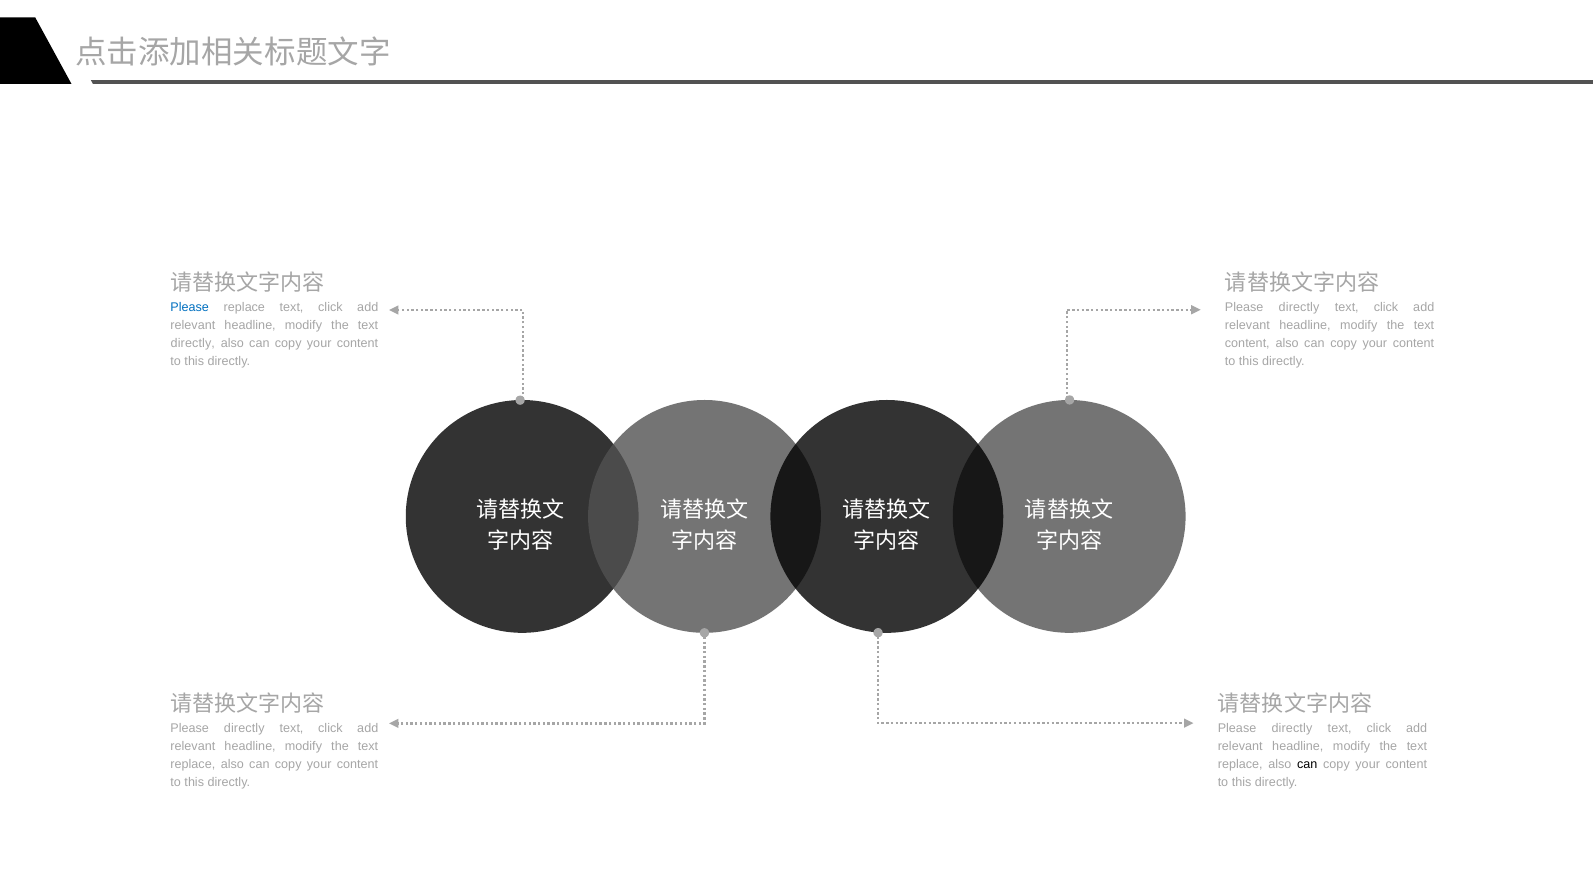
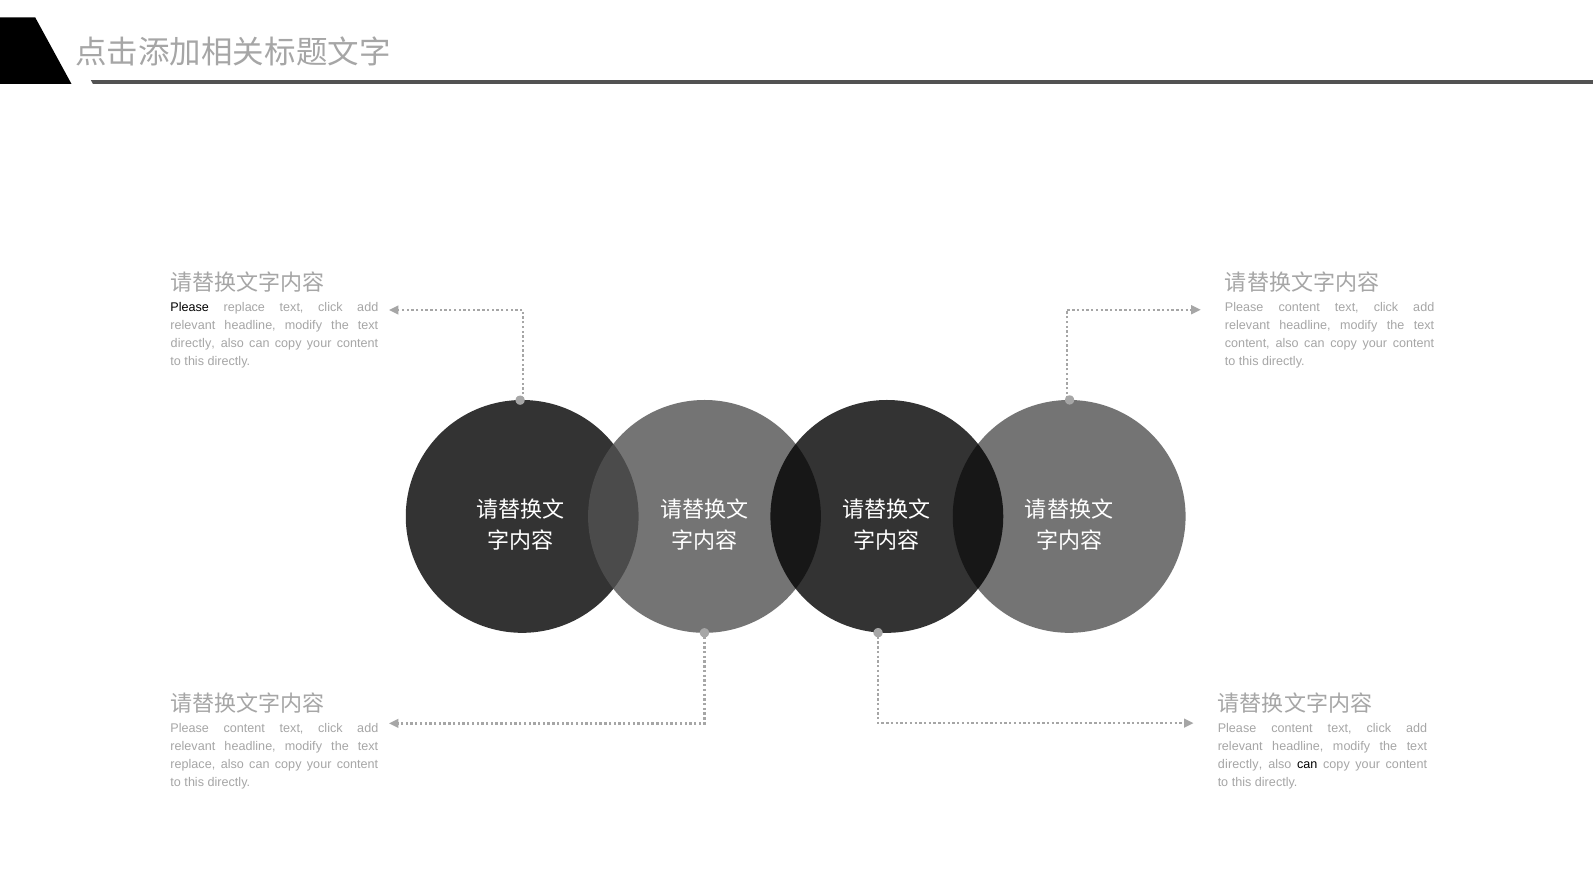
Please colour: blue -> black (190, 307)
directly: directly -> content (1299, 307)
directly: directly -> content (244, 728)
directly: directly -> content (1292, 728)
replace: replace -> directly (1240, 764)
